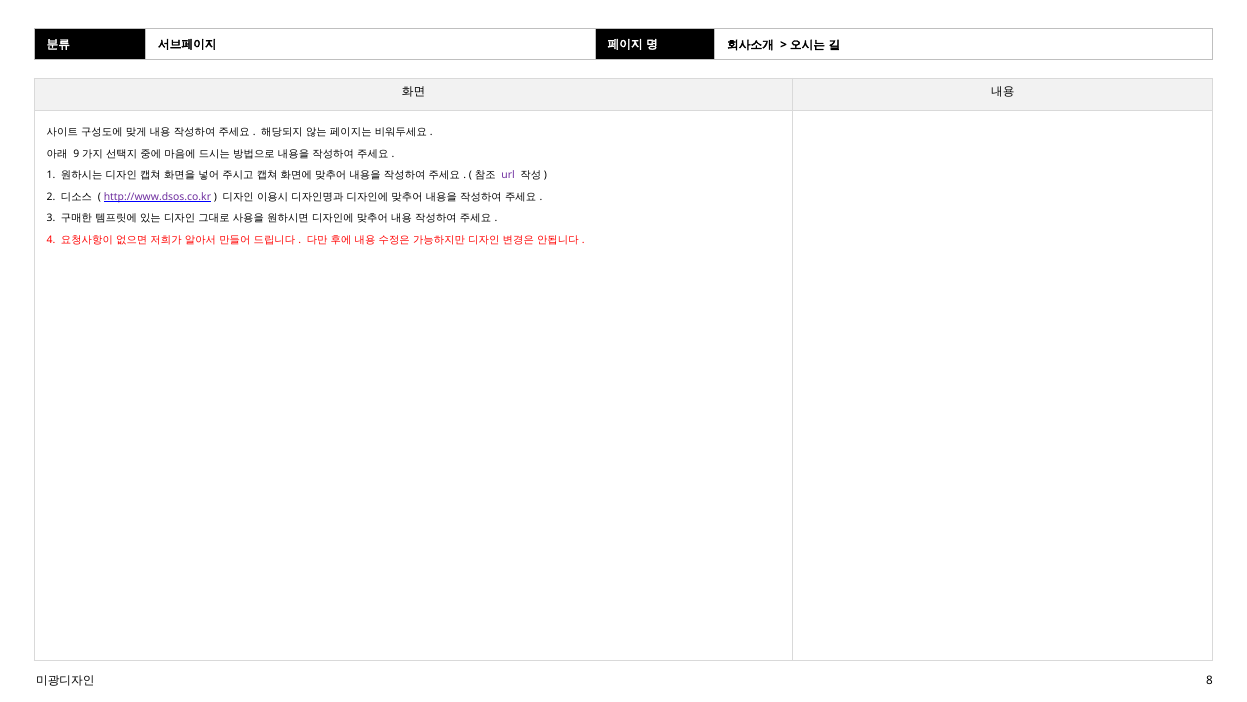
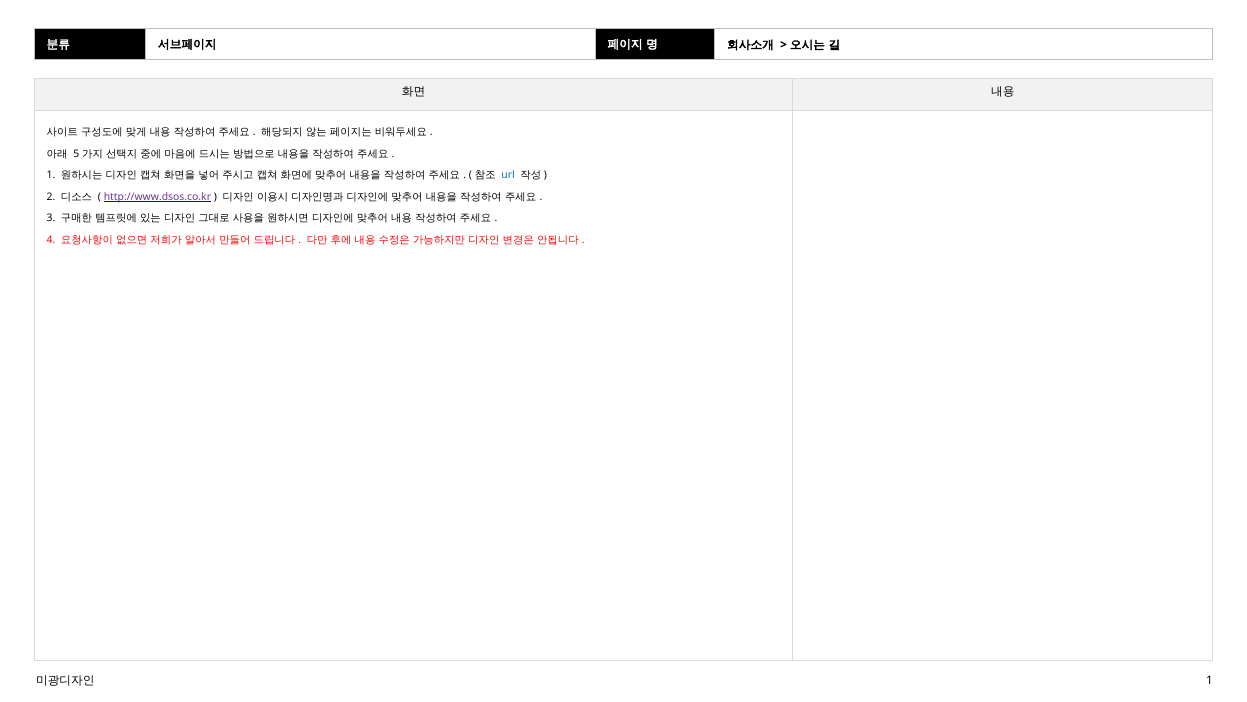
9: 9 -> 5 (76, 154)
url colour: purple -> blue (508, 175)
8: 8 -> 1 (1209, 680)
